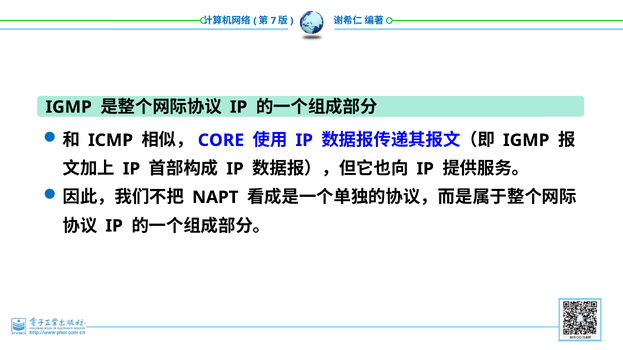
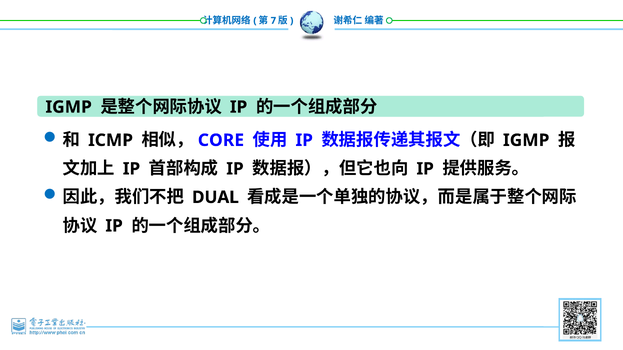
NAPT: NAPT -> DUAL (215, 198)
